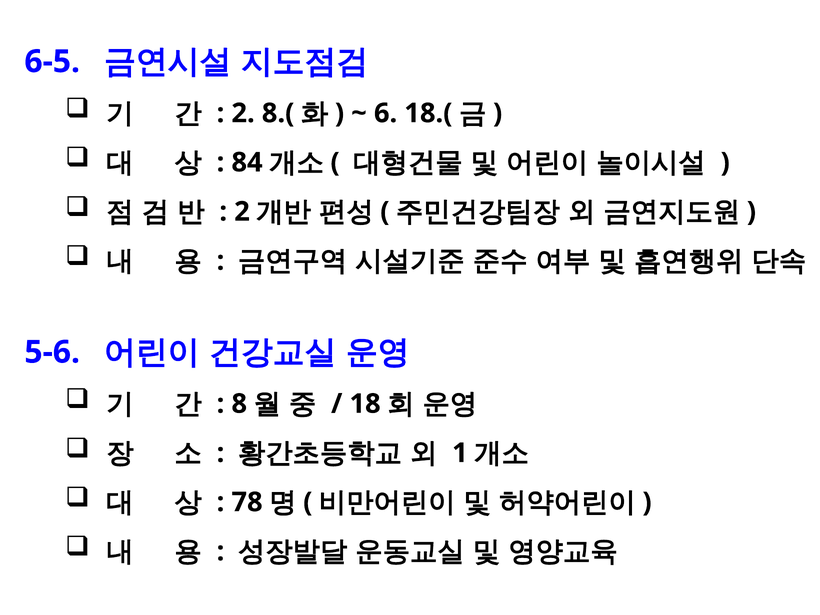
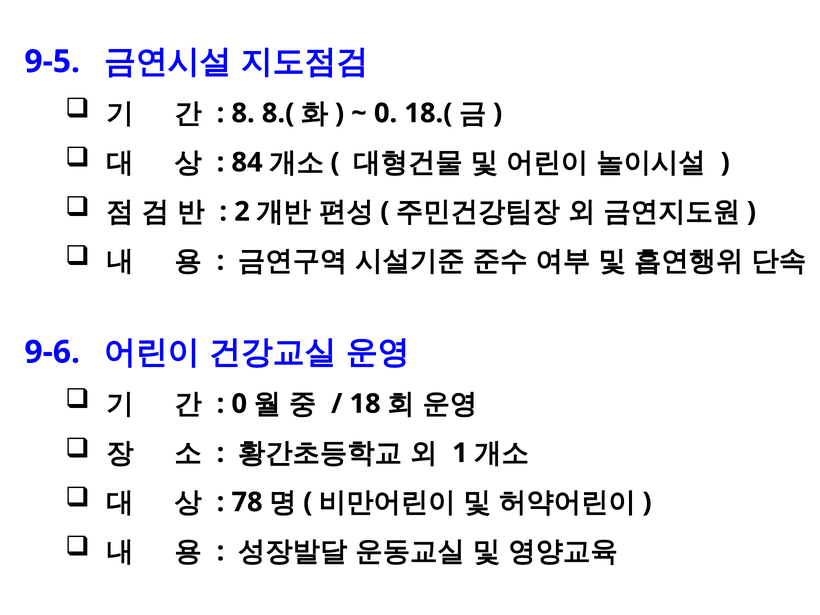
6-5: 6-5 -> 9-5 (52, 62)
2: 2 -> 8 (243, 113)
6: 6 -> 0 (386, 113)
5-6: 5-6 -> 9-6 (52, 352)
8: 8 -> 0 (239, 404)
